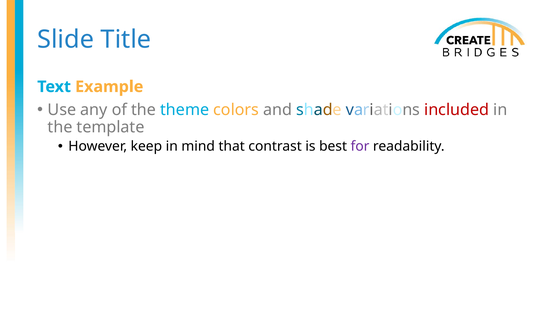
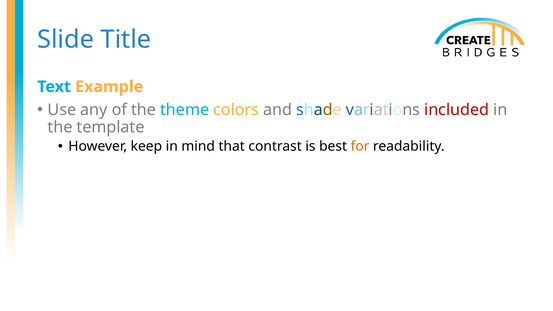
for colour: purple -> orange (360, 146)
